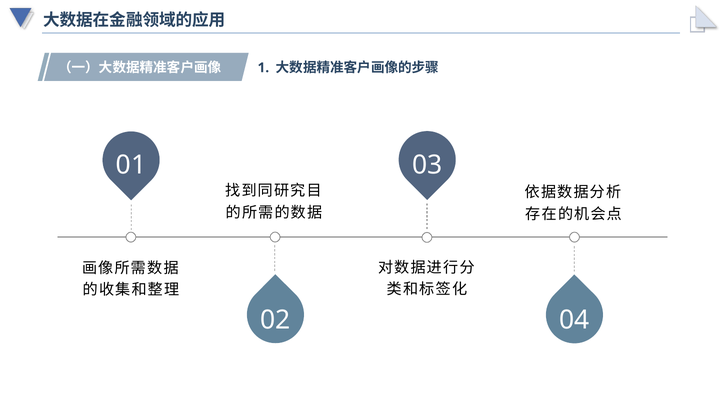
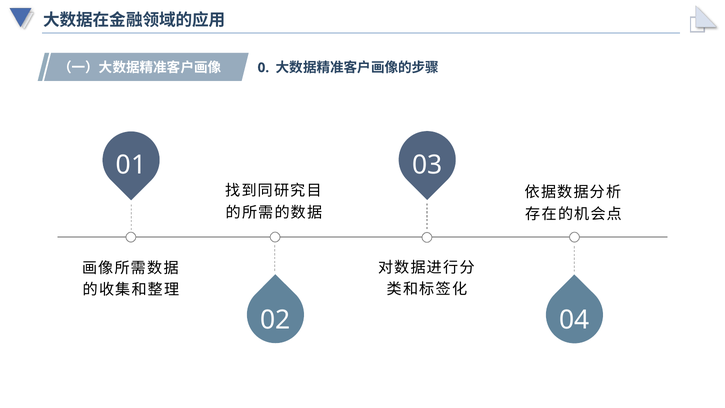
1: 1 -> 0 (263, 68)
